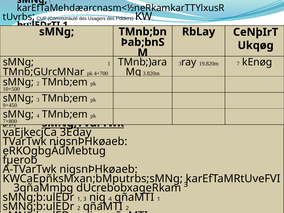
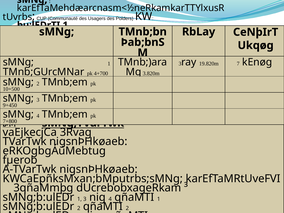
3Eday: 3Eday -> 3Rvag (76, 132)
